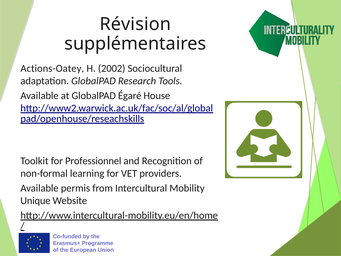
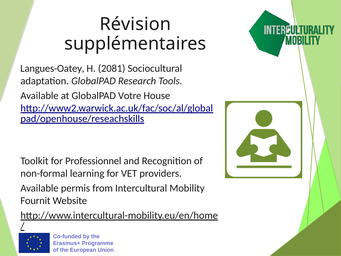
Actions-Oatey: Actions-Oatey -> Langues-Oatey (52, 68)
2002: 2002 -> 2081 (112, 68)
Égaré: Égaré -> Votre (130, 96)
Unique: Unique -> Fournit (35, 201)
